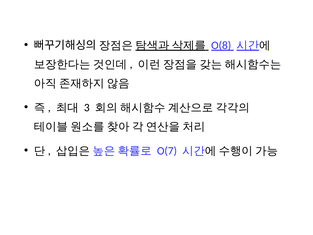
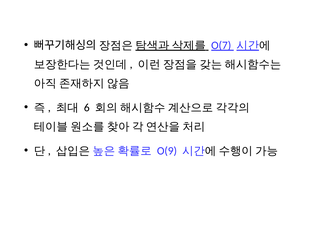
O(8: O(8 -> O(7 (221, 45)
3: 3 -> 6 (87, 107)
O(7: O(7 -> O(9 (167, 151)
